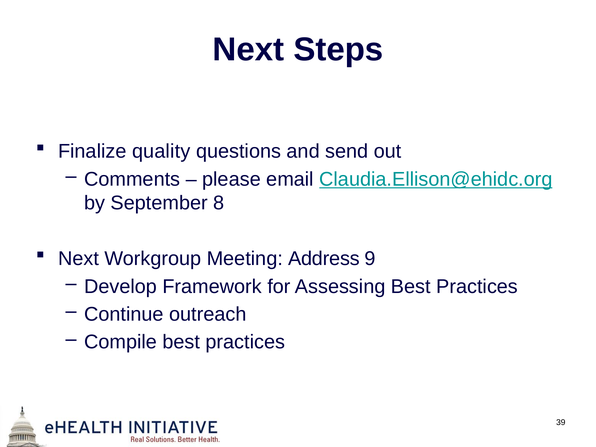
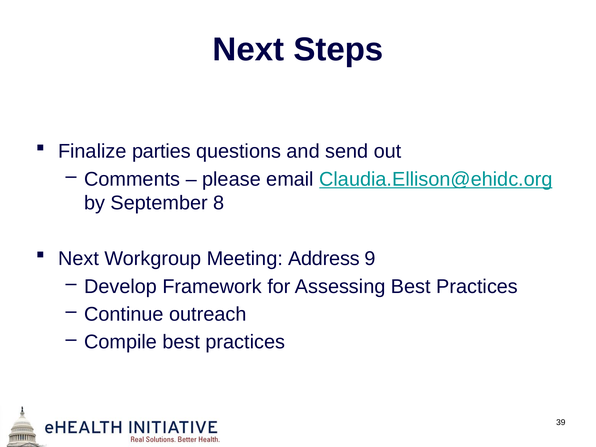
quality: quality -> parties (161, 151)
